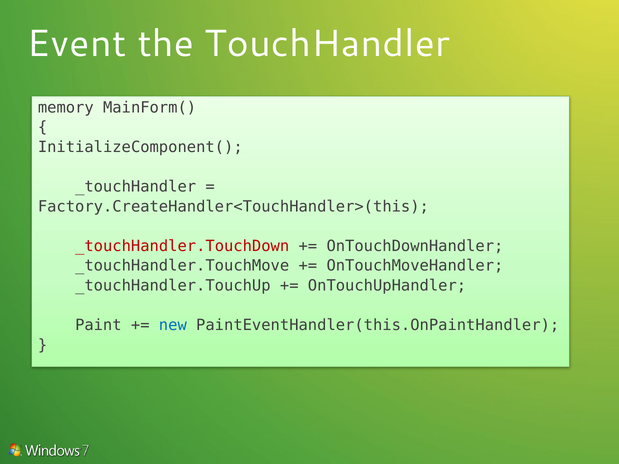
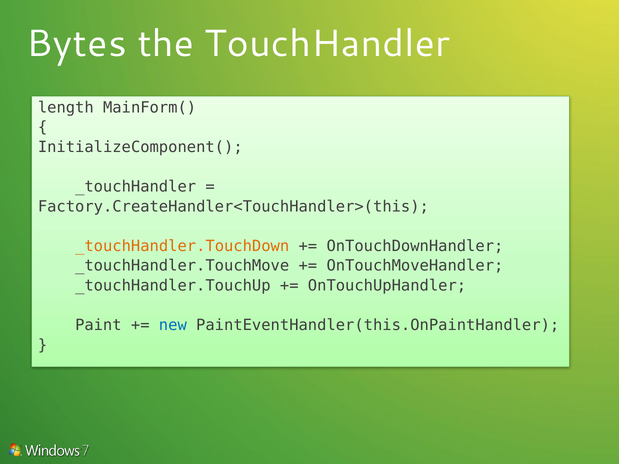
Event: Event -> Bytes (76, 44)
memory: memory -> length (66, 108)
_touchHandler.TouchDown colour: red -> orange (182, 246)
